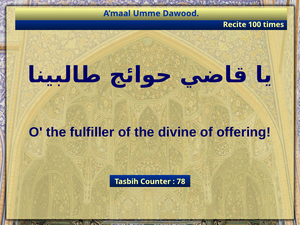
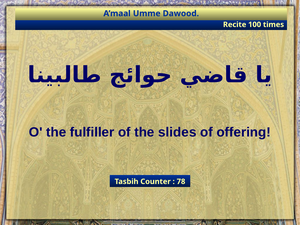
divine: divine -> slides (177, 132)
